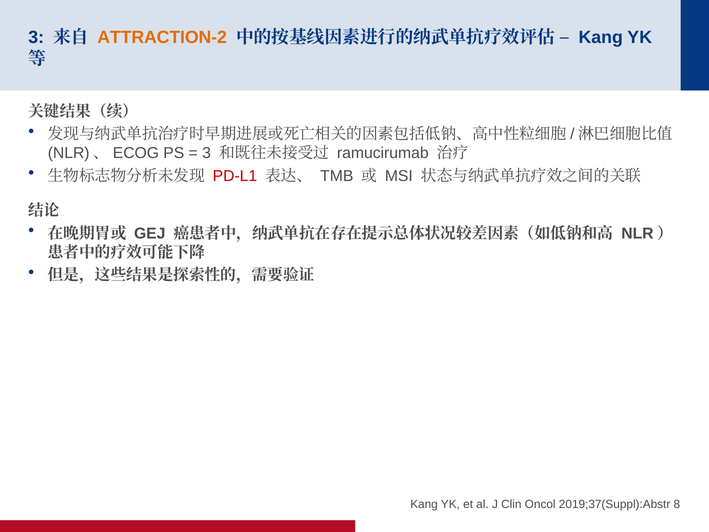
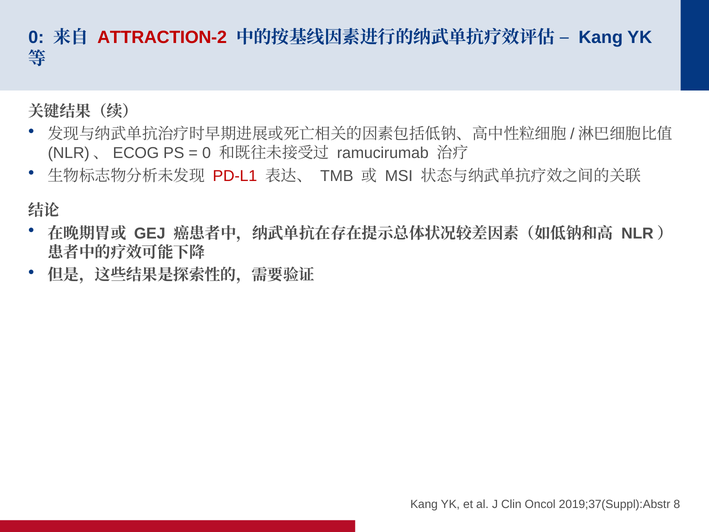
3: 3 -> 0 (36, 38)
ATTRACTION-2 colour: orange -> red (162, 38)
3: 3 -> 0 (207, 153)
